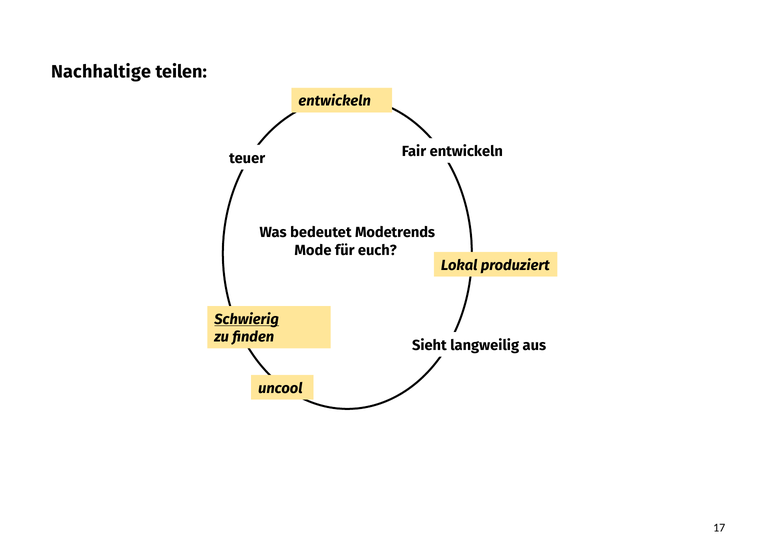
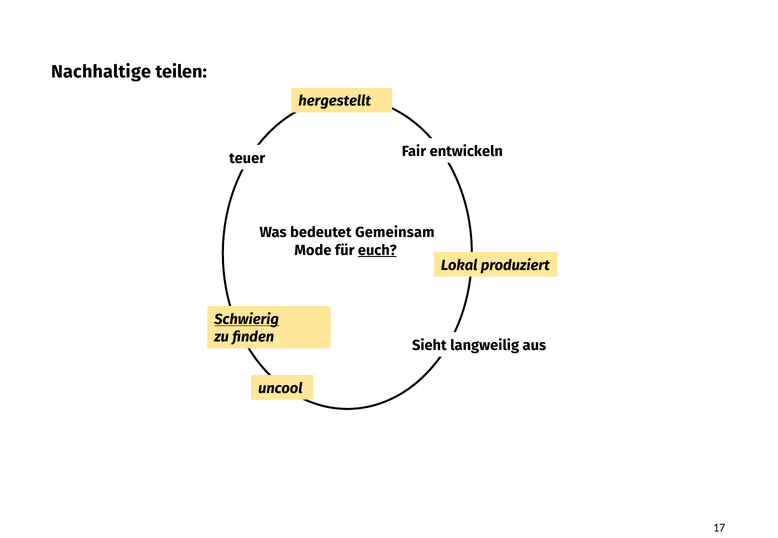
entwickeln: entwickeln -> hergestellt (335, 101)
Modetrends: Modetrends -> Gemeinsam (395, 233)
euch underline: none -> present (377, 250)
